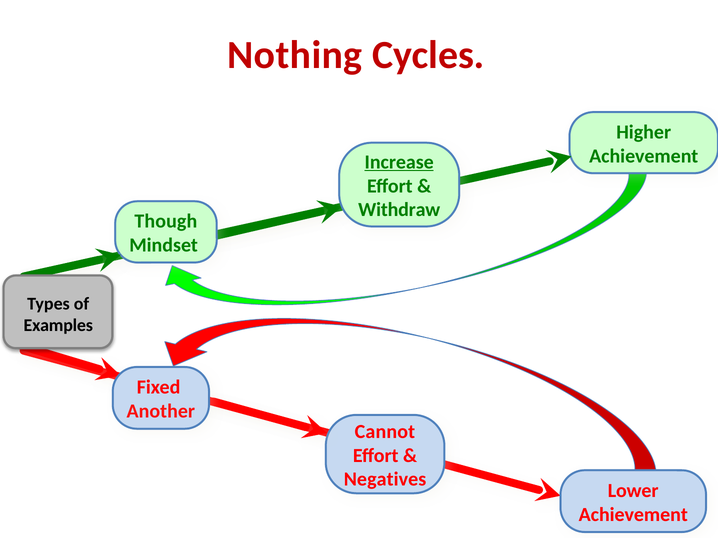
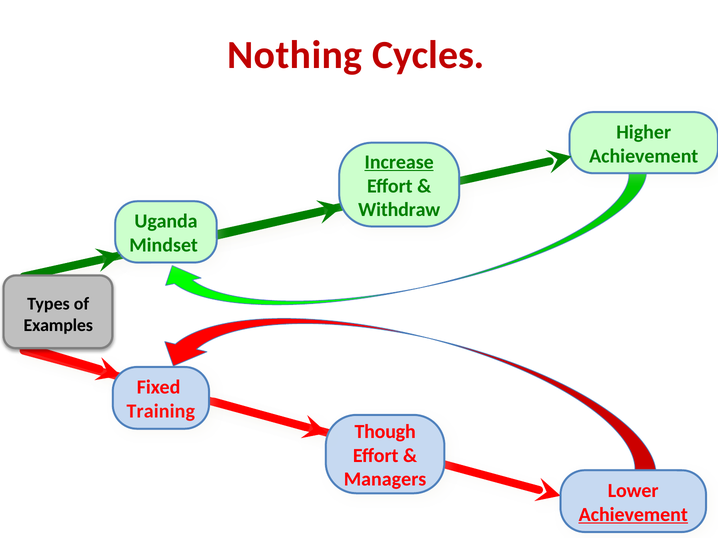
Though: Though -> Uganda (166, 221)
Another: Another -> Training (161, 412)
Cannot: Cannot -> Though (385, 432)
Negatives: Negatives -> Managers (385, 480)
Achievement underline: none -> present (633, 515)
